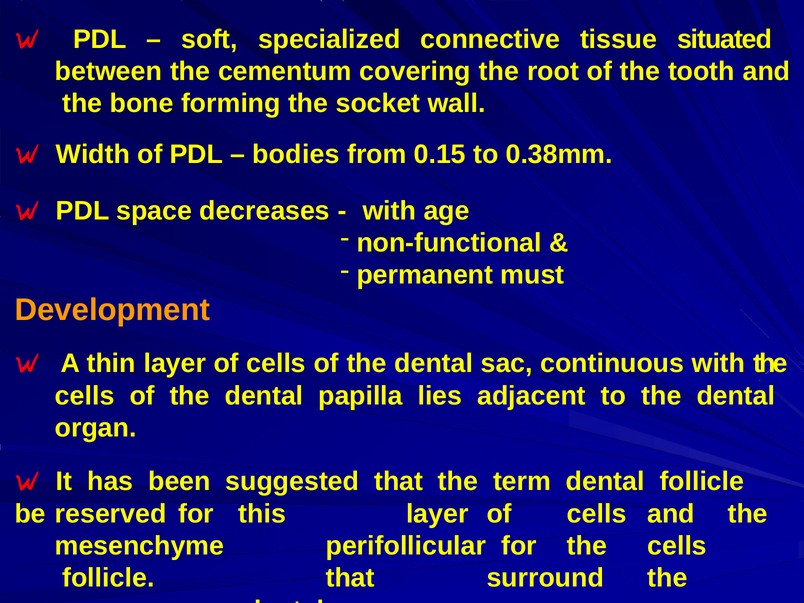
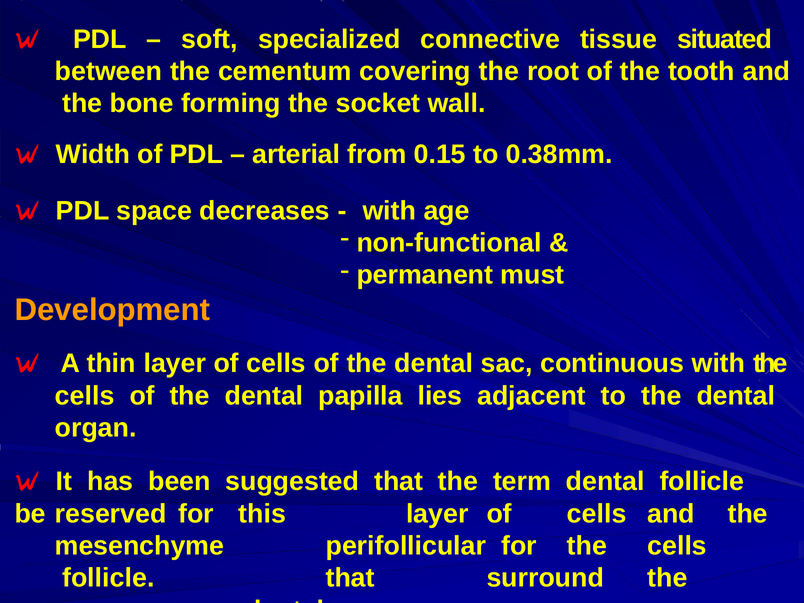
bodies: bodies -> arterial (296, 155)
